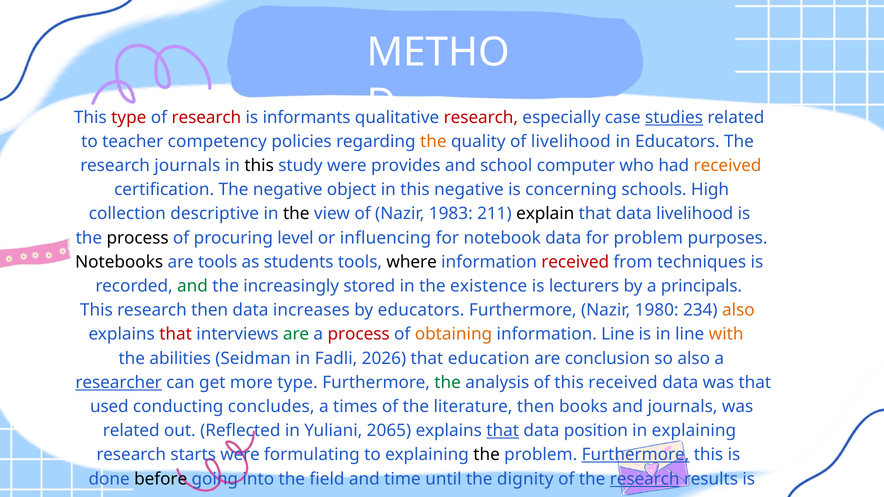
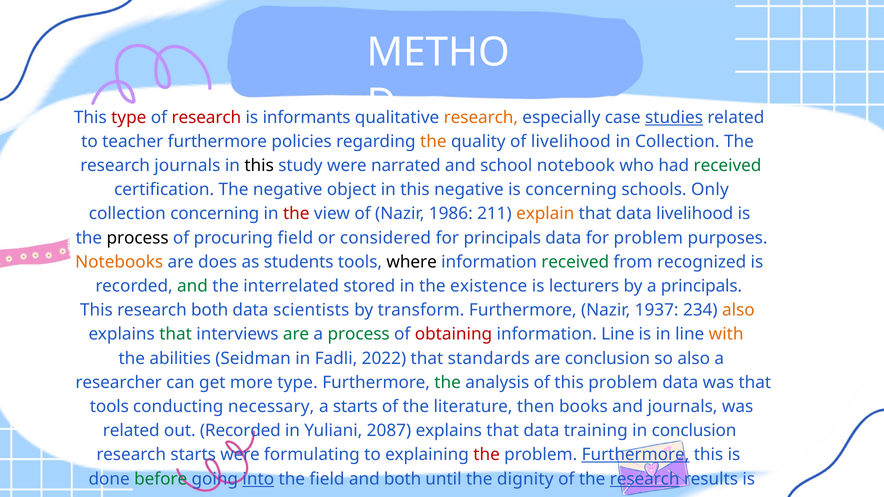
research colour: red -> orange (481, 118)
teacher competency: competency -> furthermore (217, 142)
in Educators: Educators -> Collection (677, 142)
provides: provides -> narrated (406, 166)
computer: computer -> notebook (576, 166)
received colour: orange -> green (727, 166)
High: High -> Only (710, 190)
collection descriptive: descriptive -> concerning (215, 214)
the colour: black -> red (296, 214)
1983: 1983 -> 1986 (451, 214)
explain colour: black -> orange (545, 214)
procuring level: level -> field (295, 238)
influencing: influencing -> considered (385, 238)
for notebook: notebook -> principals (502, 238)
Notebooks colour: black -> orange (119, 262)
are tools: tools -> does (218, 262)
received colour: red -> green (575, 262)
techniques: techniques -> recognized (702, 262)
increasingly: increasingly -> interrelated (291, 286)
research then: then -> both (210, 310)
increases: increases -> scientists (311, 310)
by educators: educators -> transform (421, 310)
1980: 1980 -> 1937 (657, 310)
that colour: red -> green (176, 334)
process colour: red -> green (359, 334)
obtaining colour: orange -> red (453, 334)
2026: 2026 -> 2022 (384, 359)
education: education -> standards (489, 359)
researcher underline: present -> none (119, 383)
this received: received -> problem (623, 383)
used: used -> tools (109, 407)
concludes: concludes -> necessary (271, 407)
a times: times -> starts (355, 407)
out Reflected: Reflected -> Recorded (240, 431)
2065: 2065 -> 2087 (389, 431)
that underline: present -> none (503, 431)
position: position -> training (596, 431)
in explaining: explaining -> conclusion (694, 431)
the colour: black -> red (487, 455)
before colour: black -> green (161, 479)
into underline: none -> present (258, 479)
and time: time -> both (403, 479)
